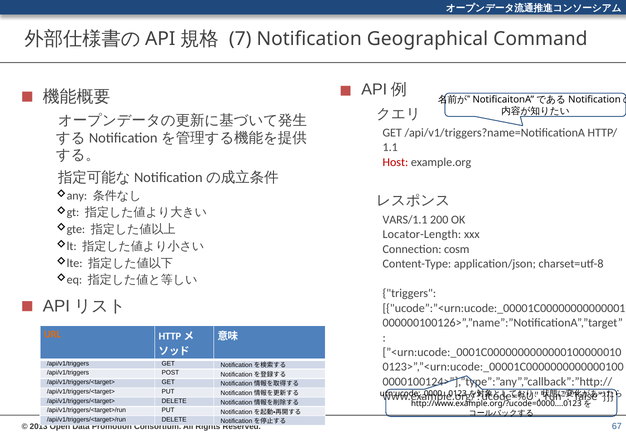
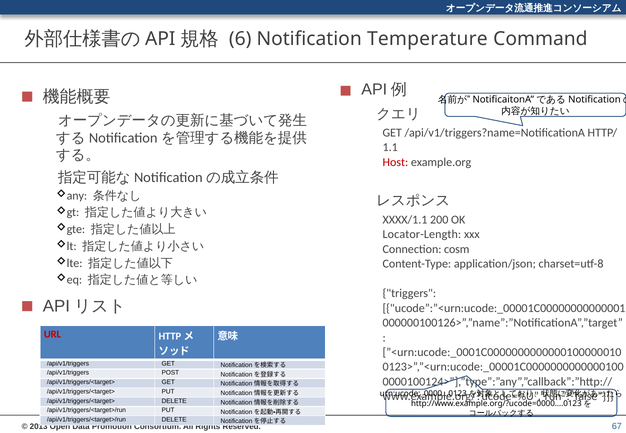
7: 7 -> 6 (240, 39)
Geographical: Geographical -> Temperature (427, 39)
VARS/1.1: VARS/1.1 -> XXXX/1.1 (405, 220)
URL colour: orange -> red (52, 334)
